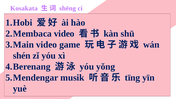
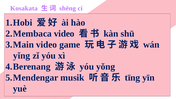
shén: shén -> yǐng (22, 56)
